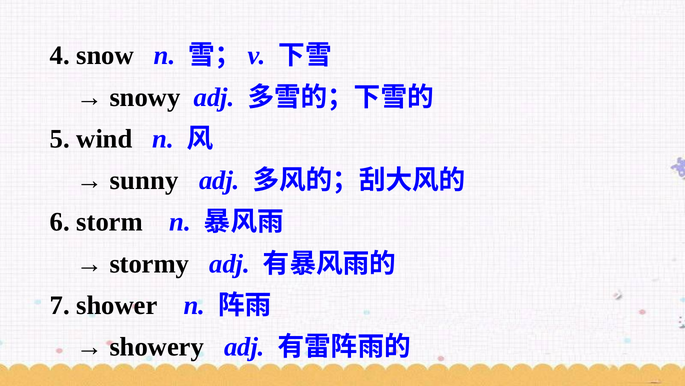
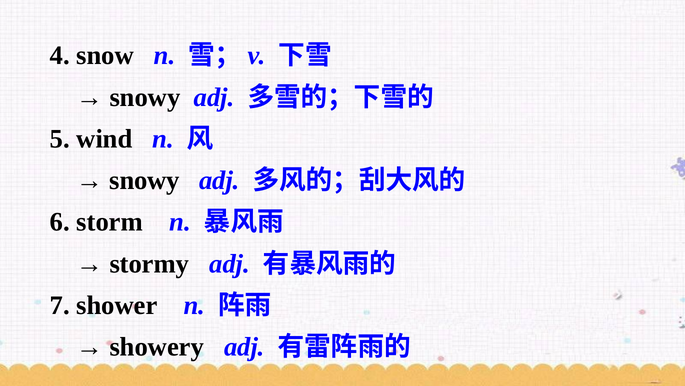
sunny: sunny -> snowy (144, 180)
